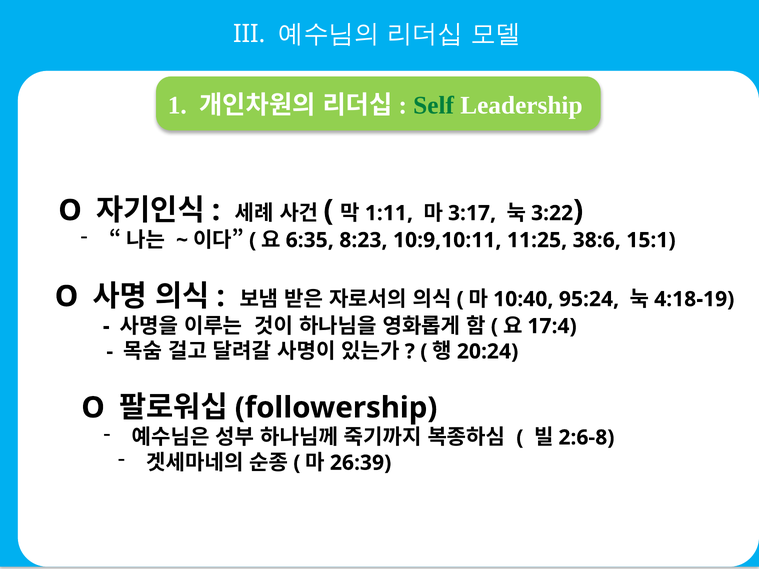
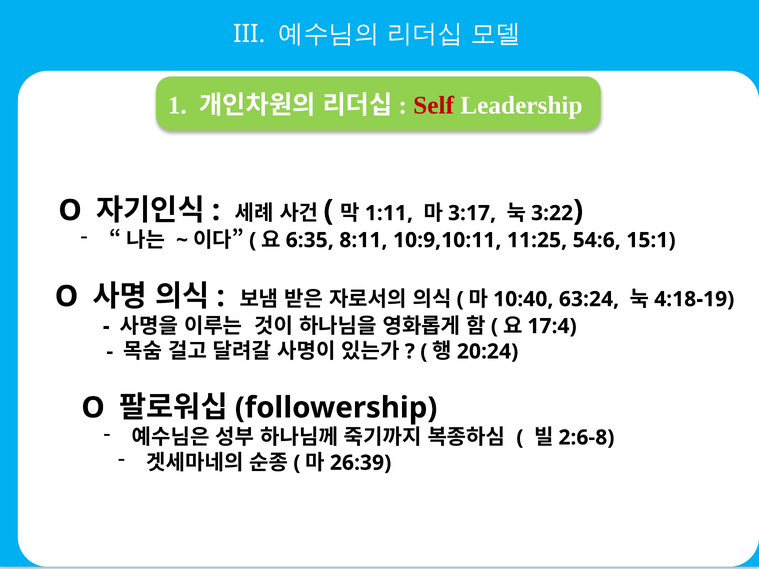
Self colour: green -> red (434, 105)
8:23: 8:23 -> 8:11 (363, 240)
38:6: 38:6 -> 54:6 (597, 240)
95:24: 95:24 -> 63:24 (589, 299)
